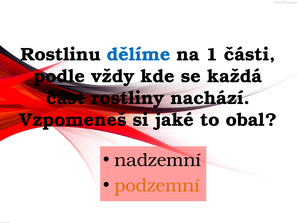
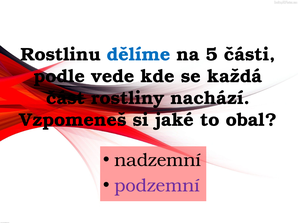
1: 1 -> 5 (212, 55)
vždy: vždy -> vede (113, 76)
podzemní colour: orange -> purple (157, 186)
